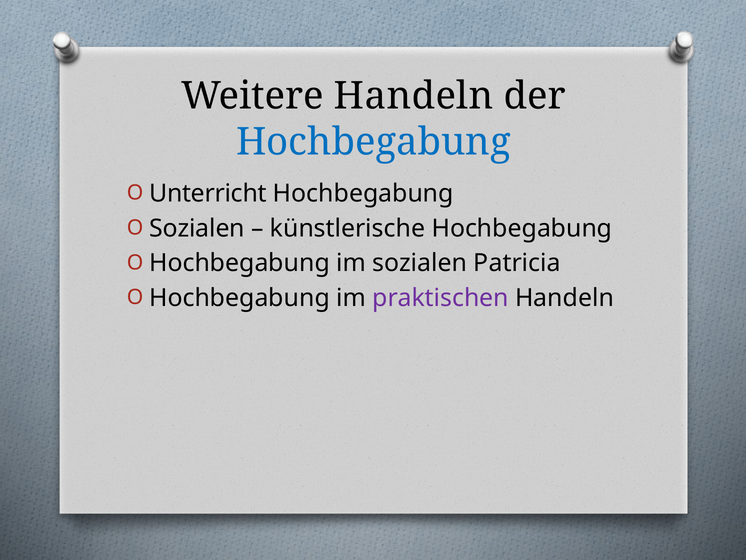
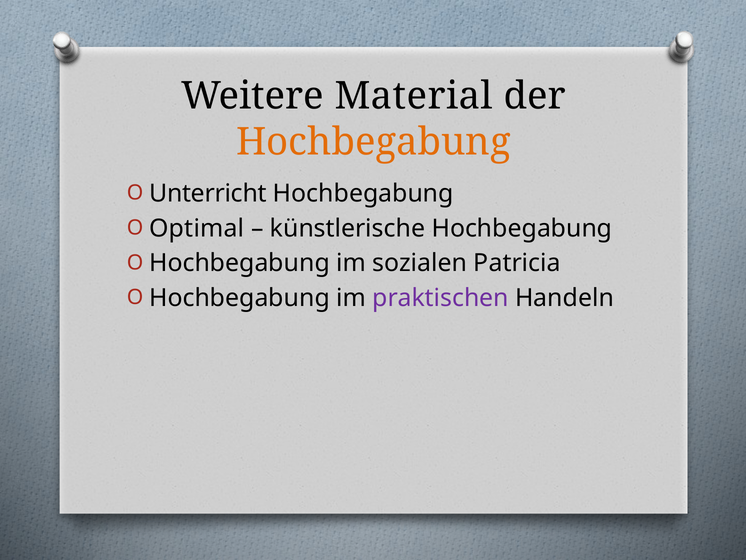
Weitere Handeln: Handeln -> Material (414, 96)
Hochbegabung colour: blue -> orange (373, 142)
Sozialen: Sozialen -> Optimal (197, 228)
